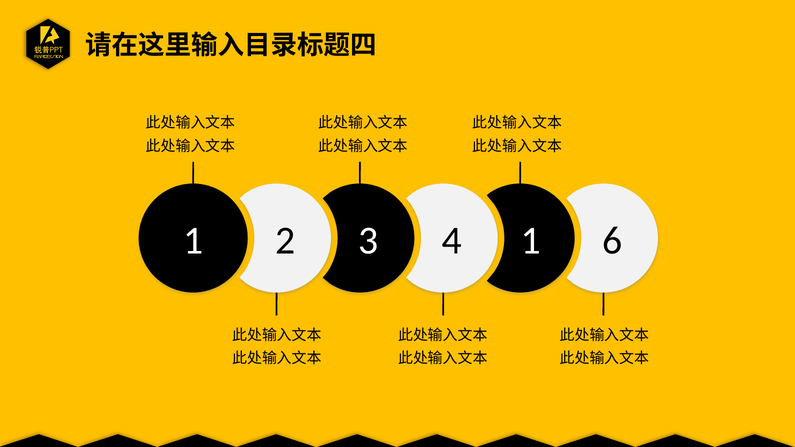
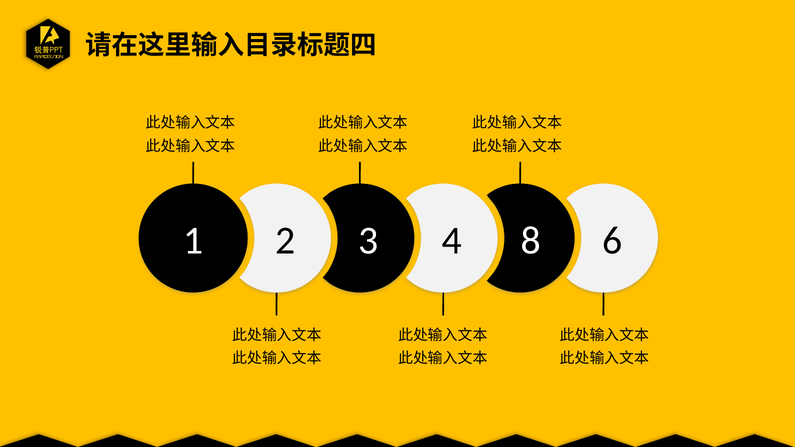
4 1: 1 -> 8 (531, 241)
